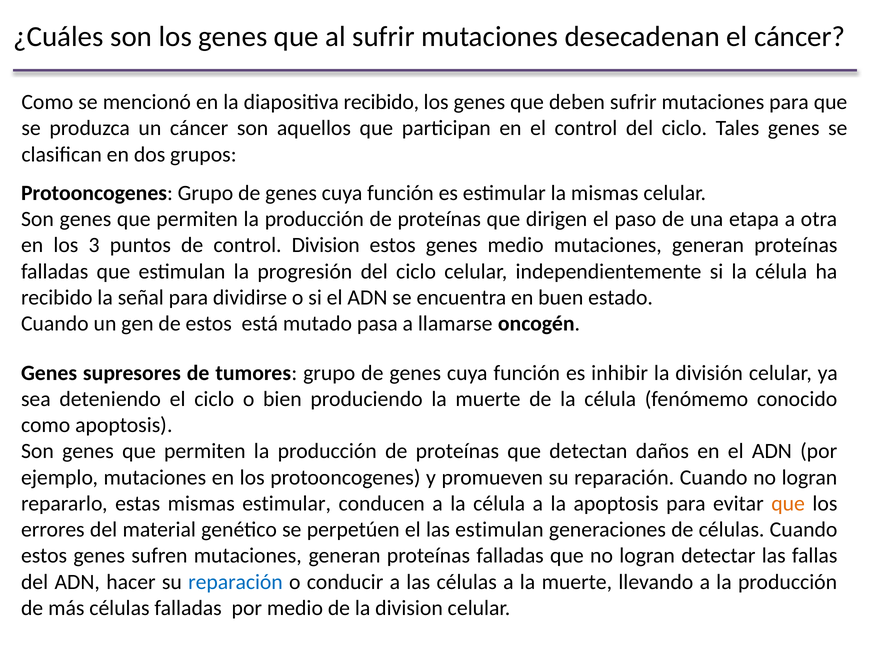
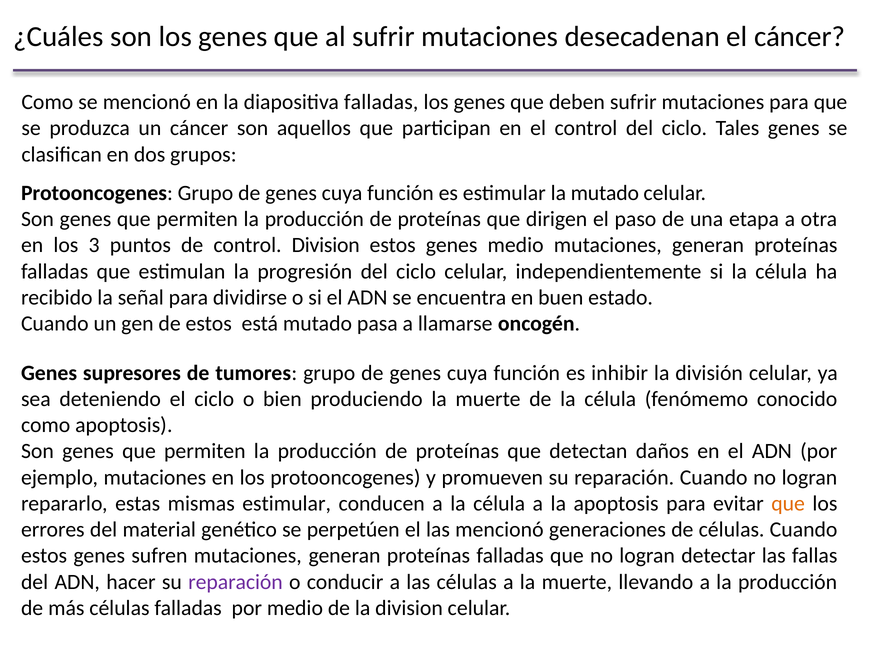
diapositiva recibido: recibido -> falladas (381, 102)
la mismas: mismas -> mutado (605, 193)
las estimulan: estimulan -> mencionó (499, 529)
reparación colour: blue -> purple (235, 581)
